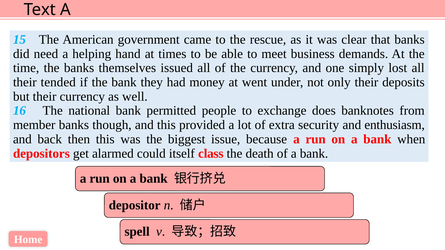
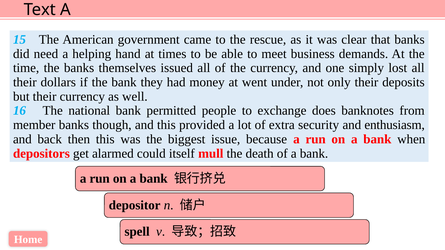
tended: tended -> dollars (58, 82)
class: class -> mull (211, 154)
